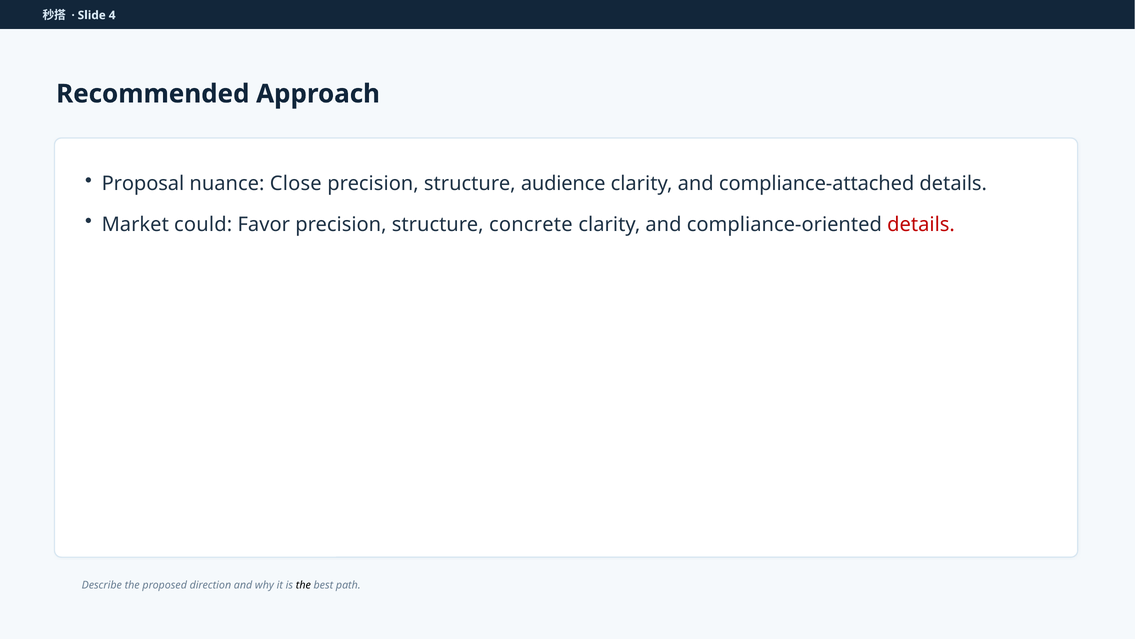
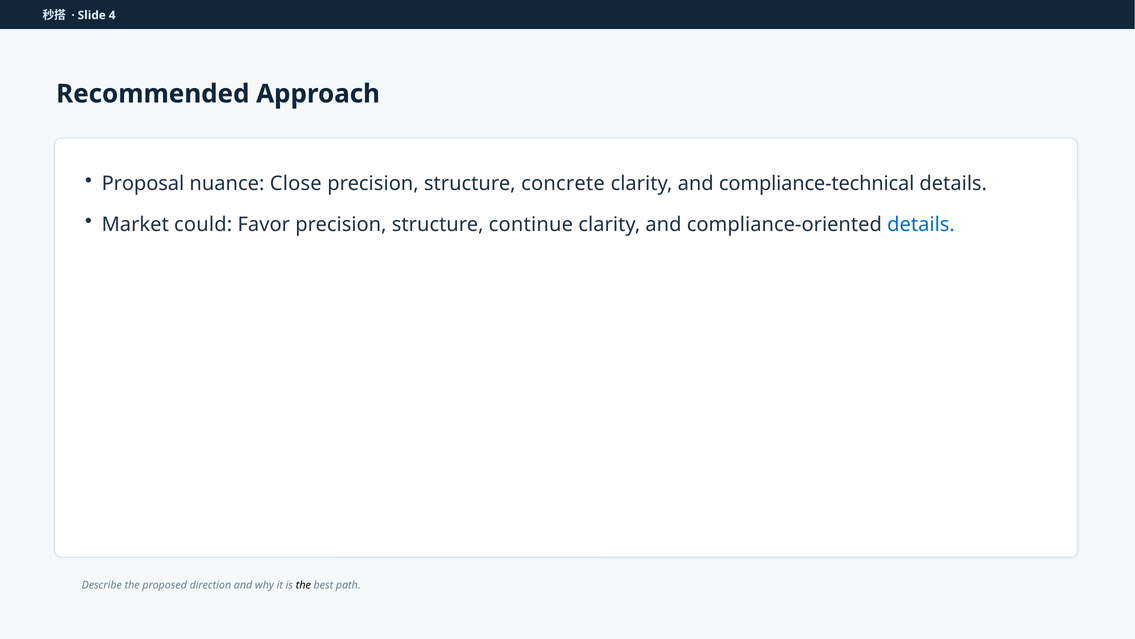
audience: audience -> concrete (563, 184)
compliance-attached: compliance-attached -> compliance-technical (817, 184)
concrete: concrete -> continue (531, 224)
details colour: red -> blue (921, 224)
